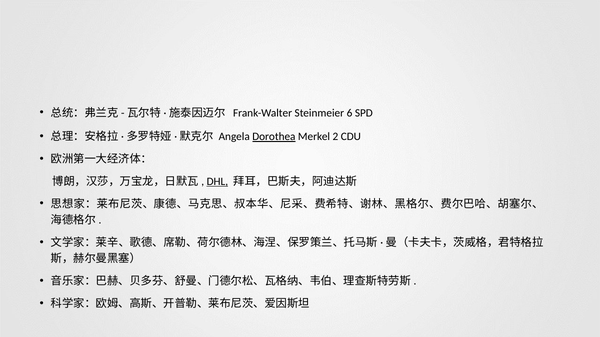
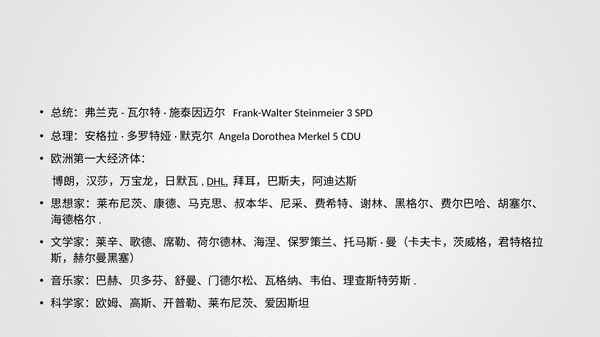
6: 6 -> 3 (349, 113)
Dorothea underline: present -> none (274, 137)
2: 2 -> 5 (335, 137)
